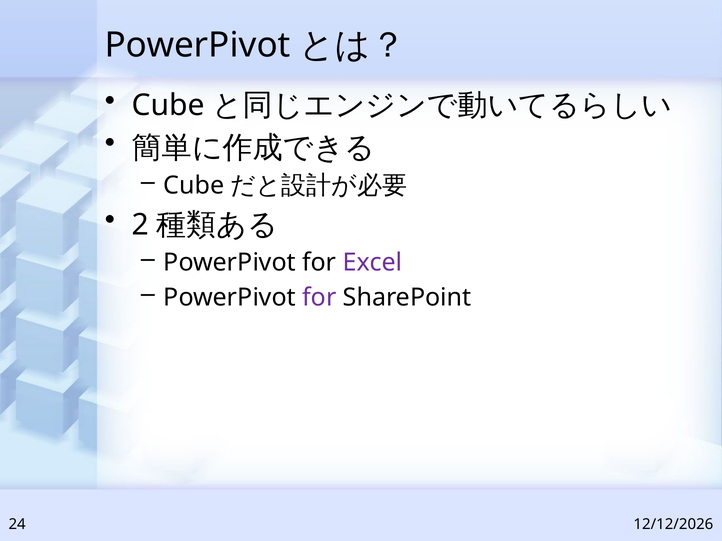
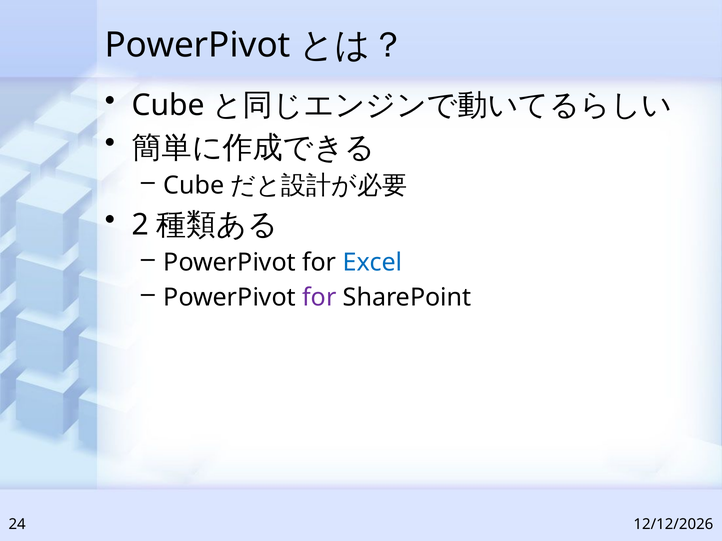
Excel colour: purple -> blue (373, 263)
